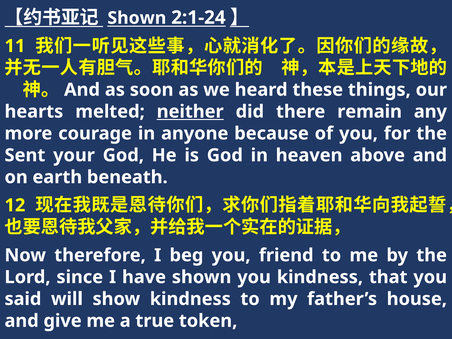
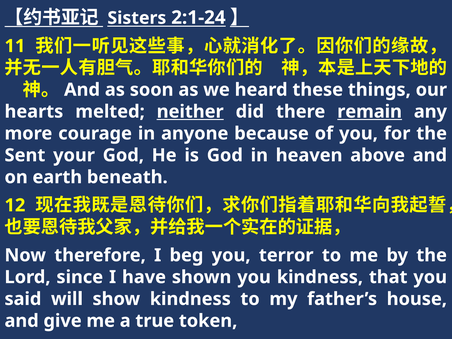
Shown: Shown -> Sisters (137, 18)
remain underline: none -> present (370, 112)
friend: friend -> terror (286, 255)
